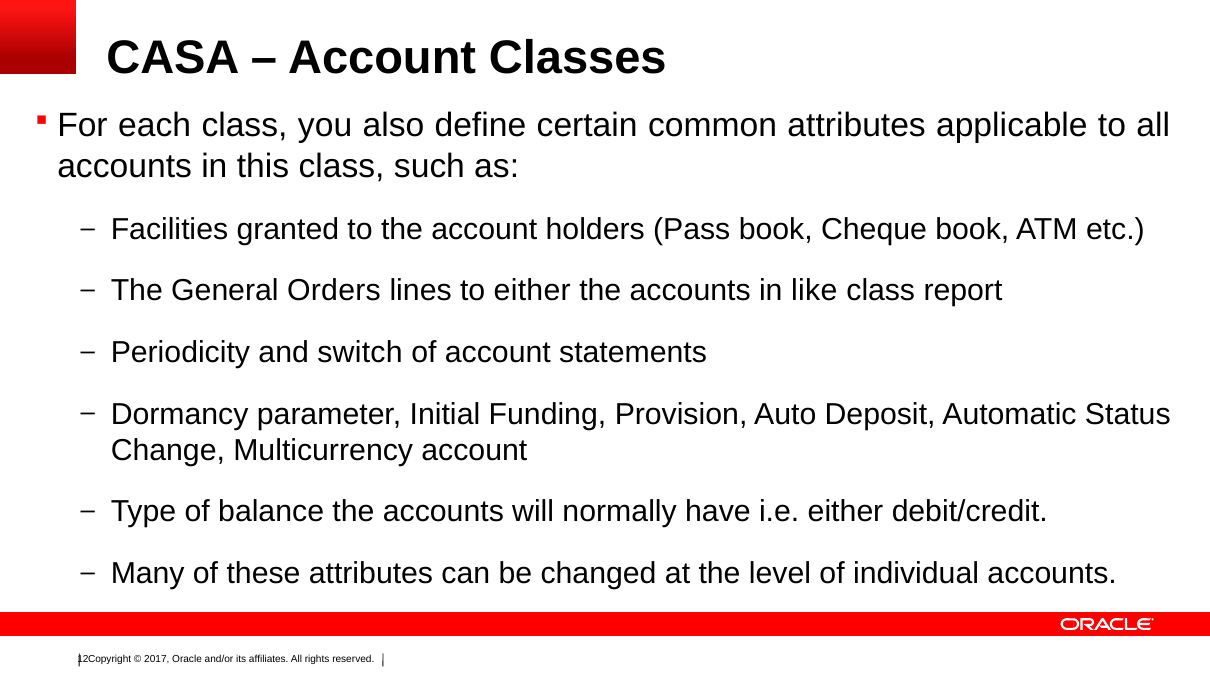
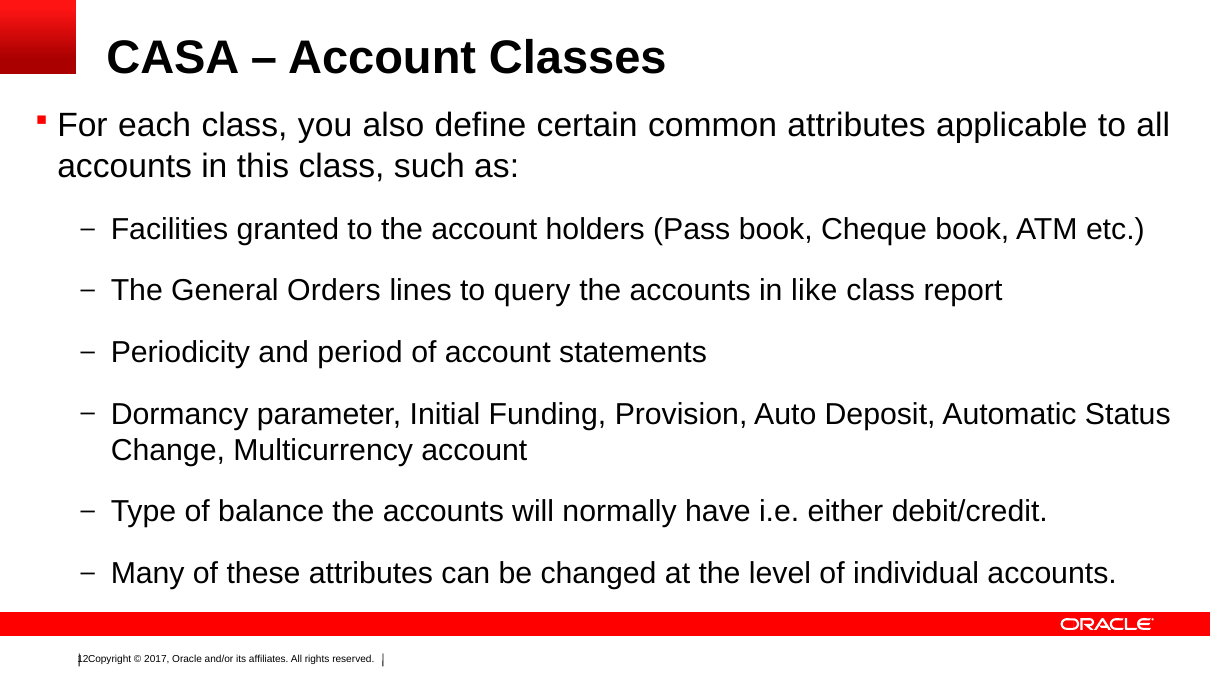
to either: either -> query (532, 291)
switch: switch -> period (360, 352)
